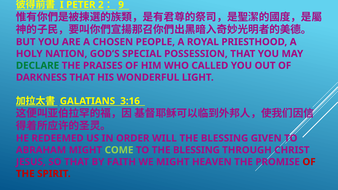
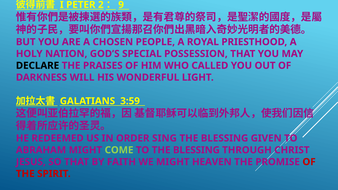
DECLARE colour: green -> black (38, 66)
DARKNESS THAT: THAT -> WILL (82, 77)
3:16: 3:16 -> 3:59 (130, 101)
WILL: WILL -> SING (164, 138)
